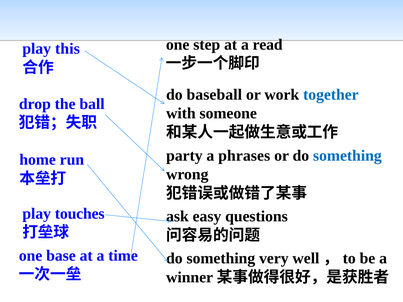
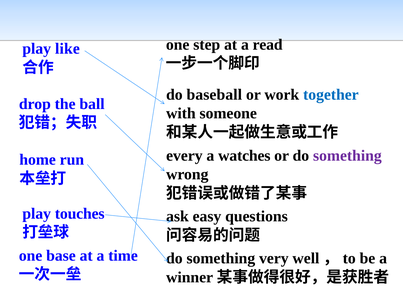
this: this -> like (67, 49)
party: party -> every (184, 156)
phrases: phrases -> watches (244, 156)
something colour: blue -> purple (347, 156)
